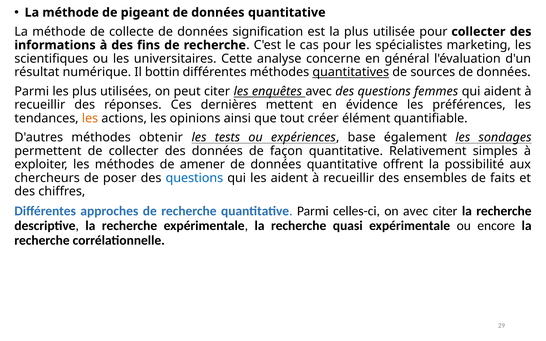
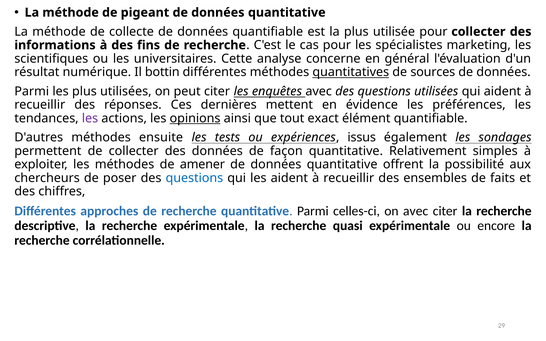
données signification: signification -> quantifiable (268, 32)
questions femmes: femmes -> utilisées (436, 91)
les colour: orange -> purple (90, 118)
opinions underline: none -> present (195, 118)
créer: créer -> exact (323, 118)
obtenir: obtenir -> ensuite (161, 138)
base: base -> issus (362, 138)
